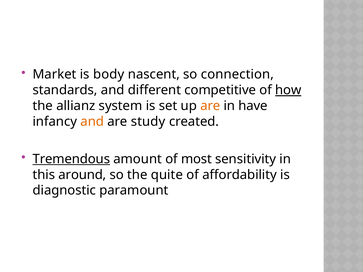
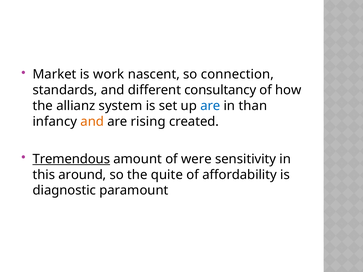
body: body -> work (109, 74)
competitive: competitive -> consultancy (220, 90)
how underline: present -> none (288, 90)
are colour: orange -> blue (210, 106)
have: have -> than (253, 106)
study: study -> rising (148, 122)
most: most -> were (196, 159)
